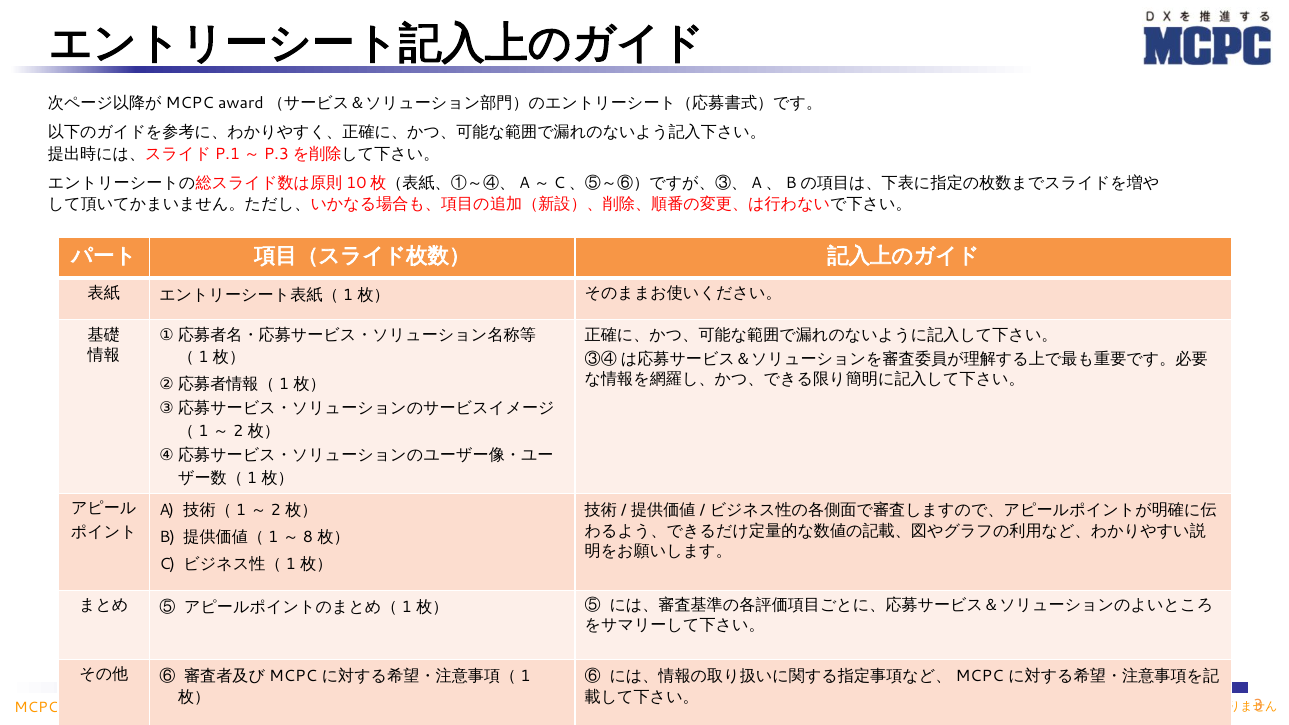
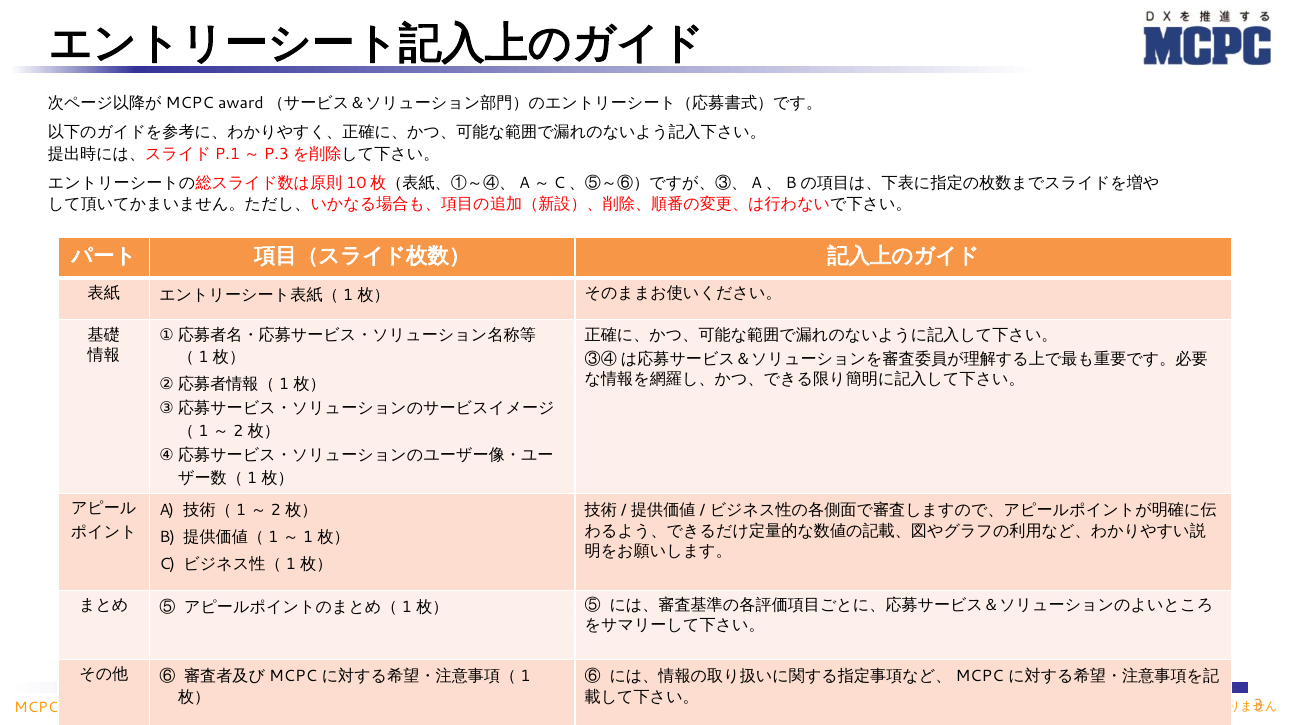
8: 8 -> 1 (308, 537)
